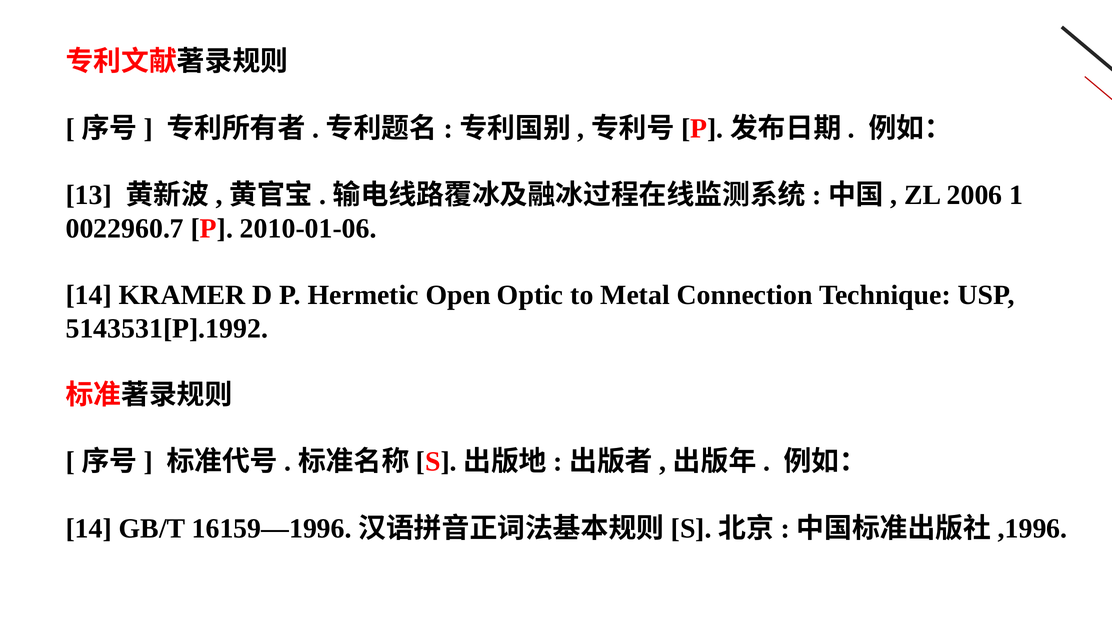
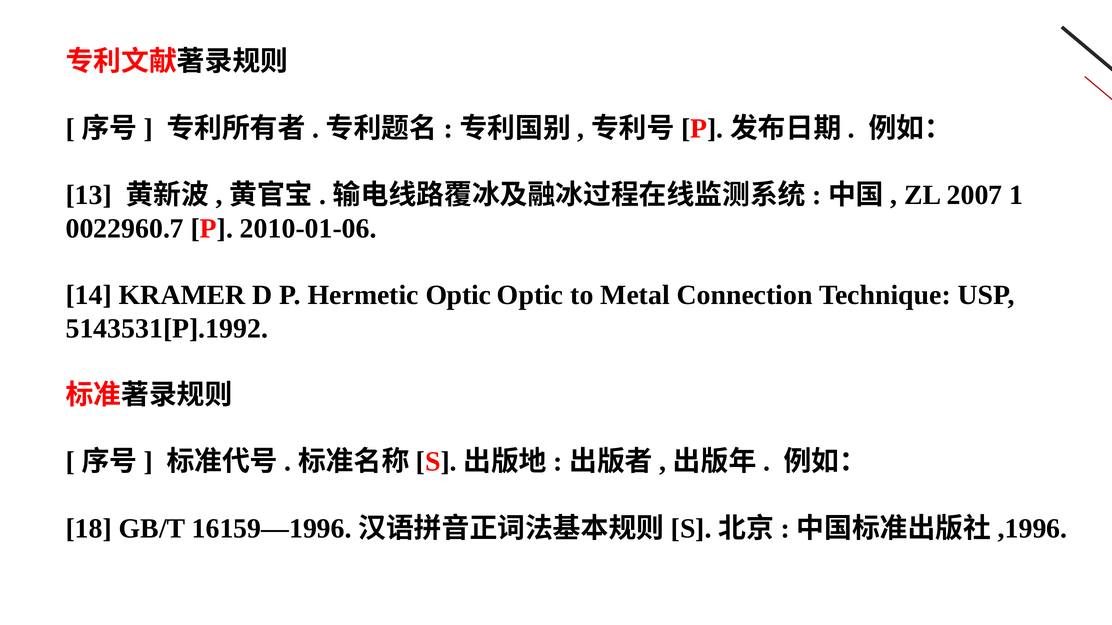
2006: 2006 -> 2007 (975, 195)
Open: Open -> Optic (458, 295)
14: 14 -> 18 (89, 529)
